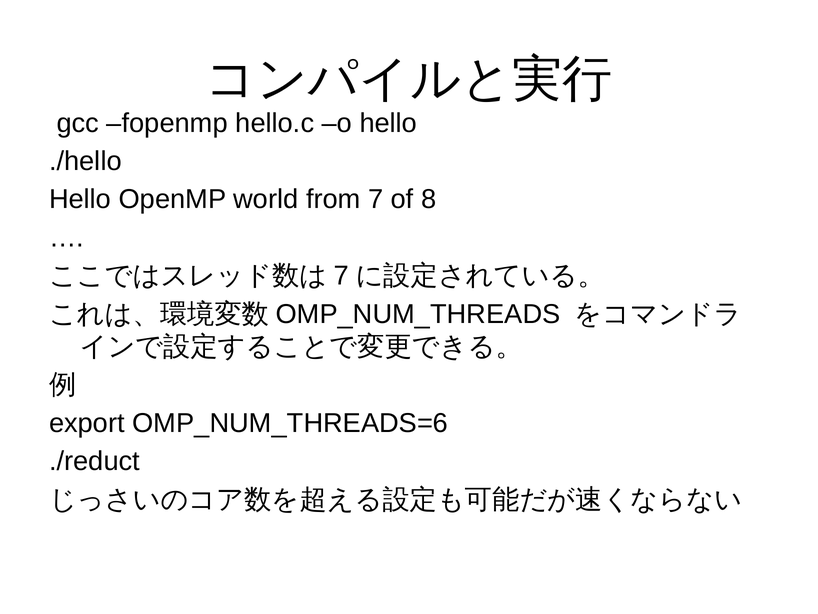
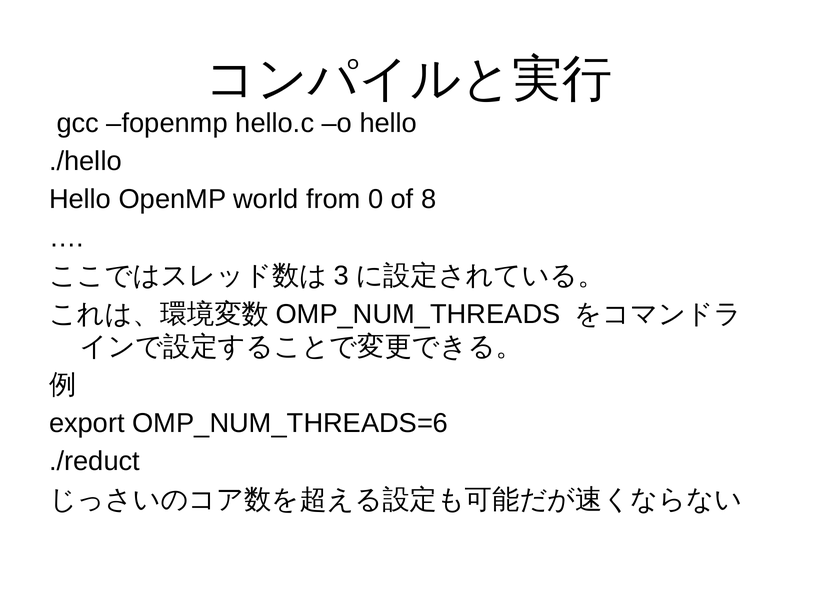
from 7: 7 -> 0 (376, 199)
7: 7 -> 3 (342, 276)
